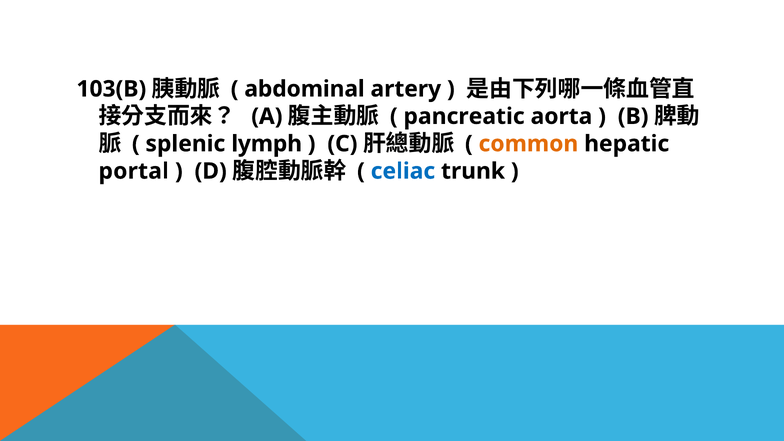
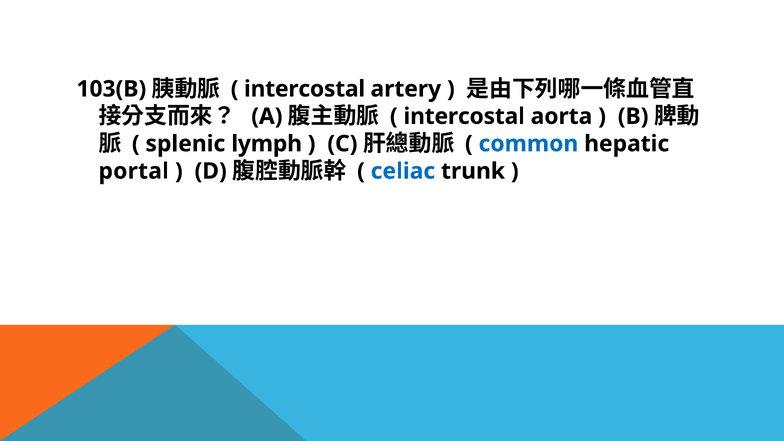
abdominal: abdominal -> intercostal (305, 89)
pancreatic: pancreatic -> intercostal (464, 116)
common colour: orange -> blue (528, 144)
